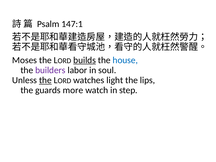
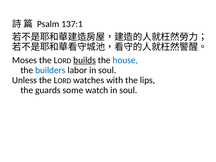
147:1: 147:1 -> 137:1 (72, 24)
builders colour: purple -> blue (50, 70)
the underline: present -> none (45, 80)
light: light -> with (115, 80)
more: more -> some (73, 90)
watch in step: step -> soul (128, 90)
